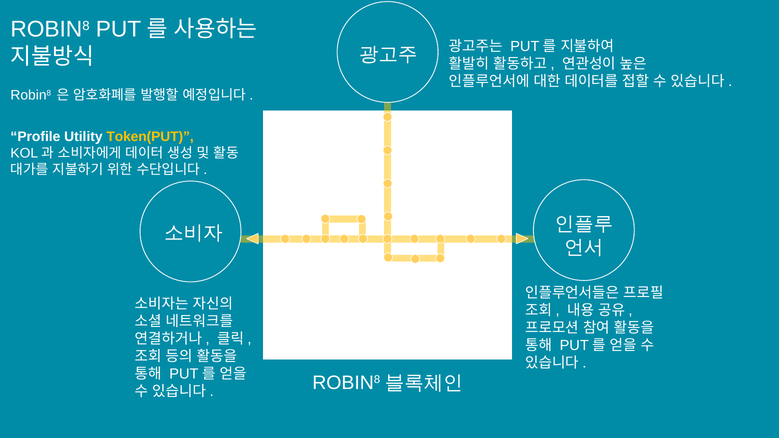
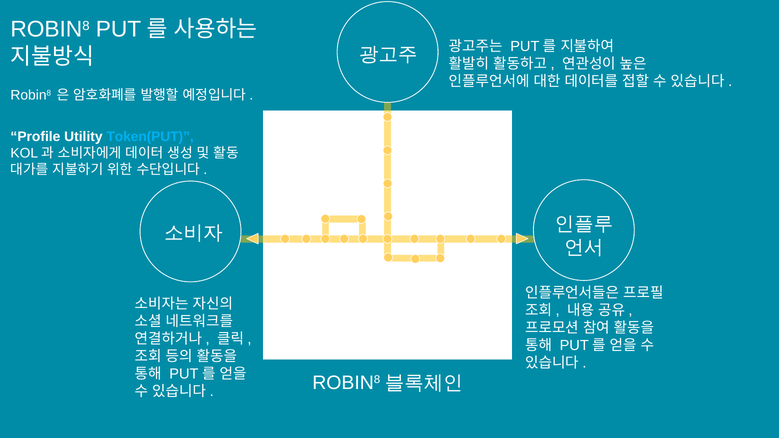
Token(PUT colour: yellow -> light blue (150, 137)
